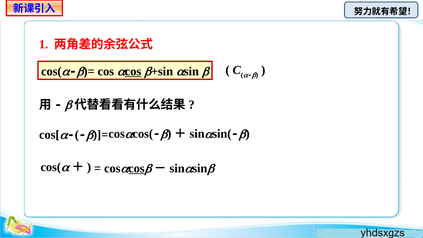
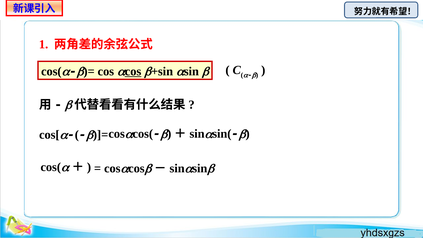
cos underline: present -> none (136, 168)
